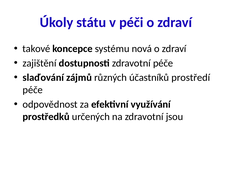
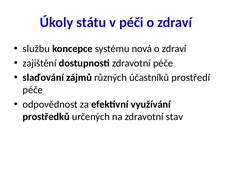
takové: takové -> službu (36, 49)
jsou: jsou -> stav (174, 117)
